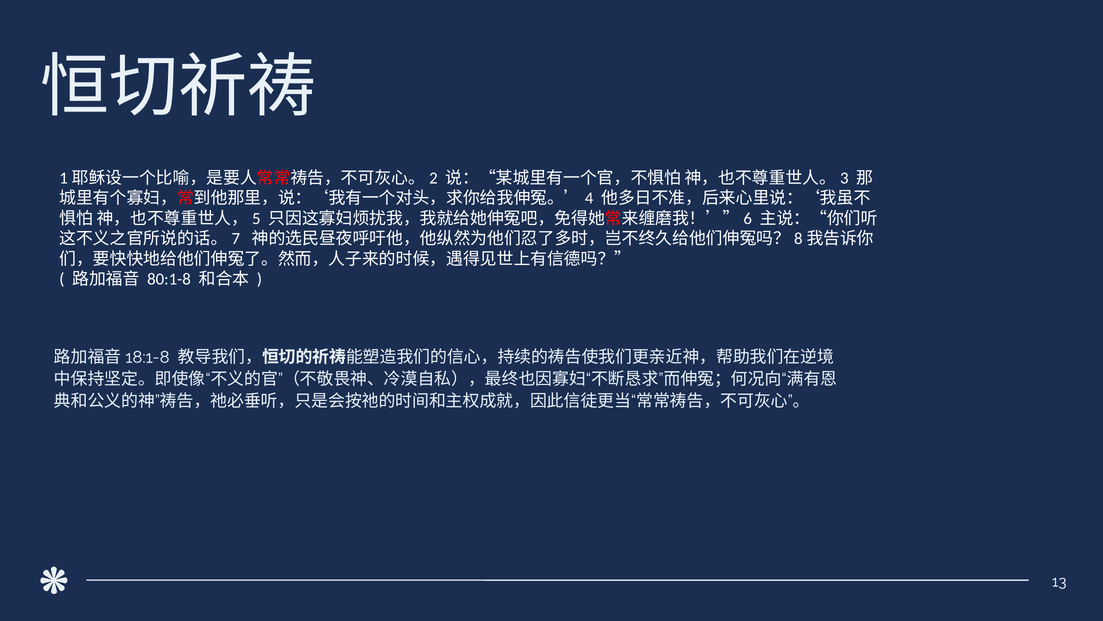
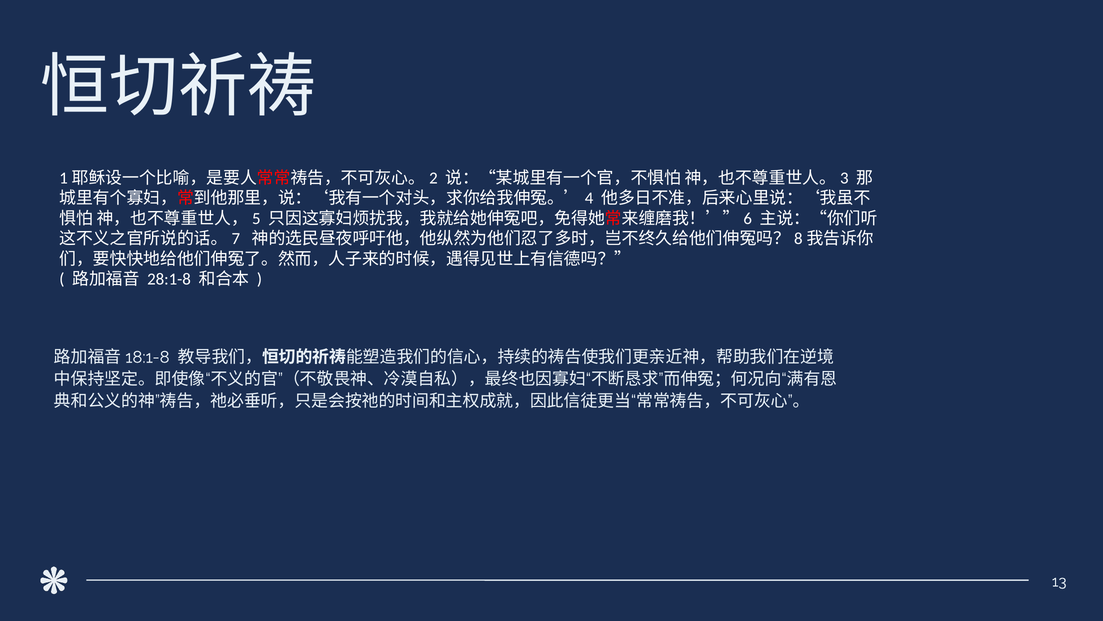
80:1-8: 80:1-8 -> 28:1-8 (169, 279)
